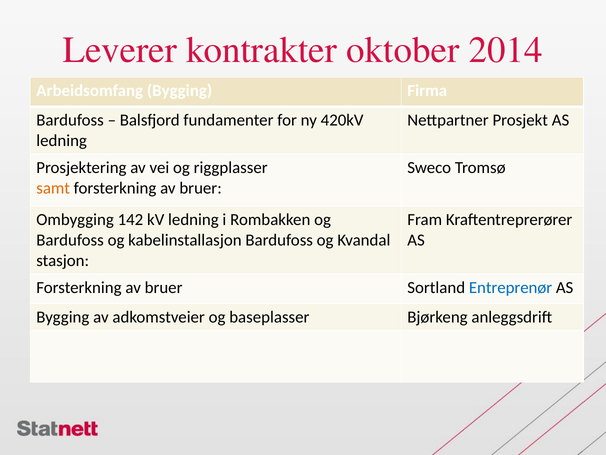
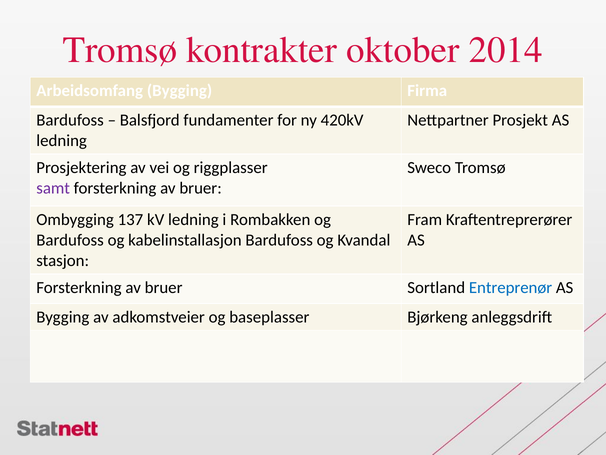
Leverer: Leverer -> Tromsø (120, 50)
samt colour: orange -> purple (53, 188)
142: 142 -> 137 (130, 219)
